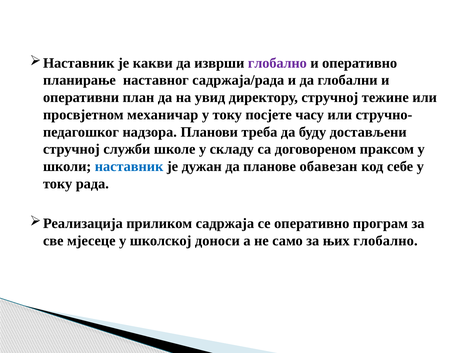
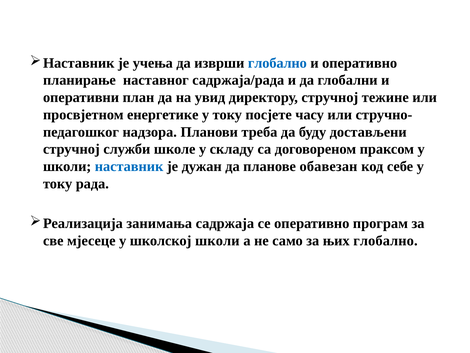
какви: какви -> учења (153, 63)
глобално colour: purple -> blue (277, 63)
механичар: механичар -> енергетике (163, 115)
приликом: приликом -> занимања (159, 223)
школској доноси: доноси -> школи (217, 240)
